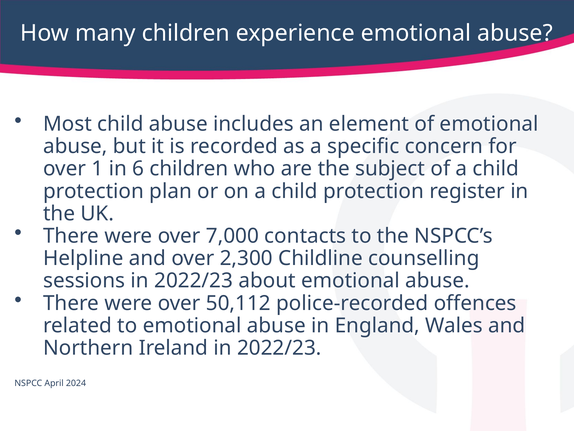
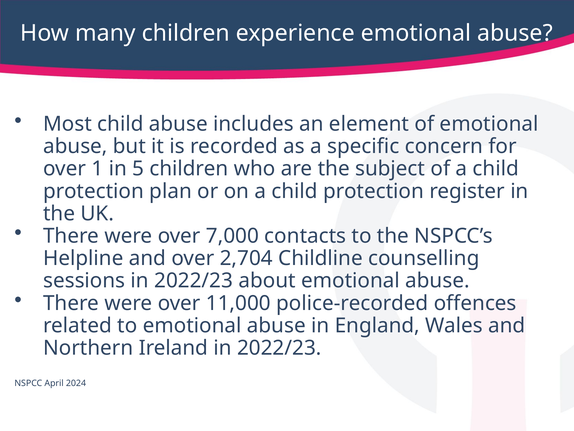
6: 6 -> 5 (138, 169)
2,300: 2,300 -> 2,704 (246, 258)
50,112: 50,112 -> 11,000 (238, 303)
